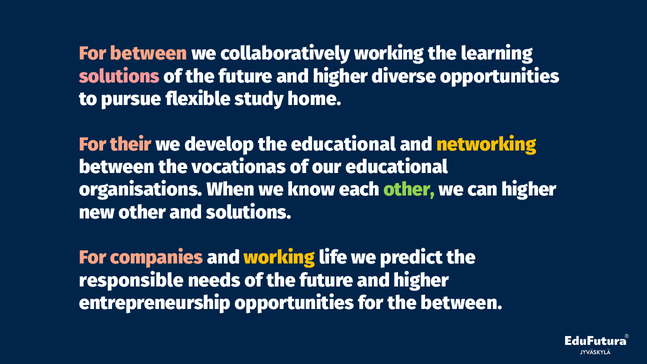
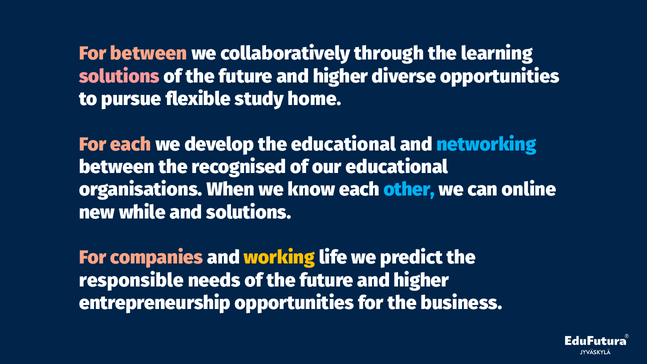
collaboratively working: working -> through (389, 54)
For their: their -> each (131, 144)
networking colour: yellow -> light blue (486, 144)
vocationas: vocationas -> recognised (239, 167)
other colour: light green -> light blue (409, 190)
can higher: higher -> online (529, 190)
new other: other -> while (142, 212)
the between: between -> business (462, 303)
